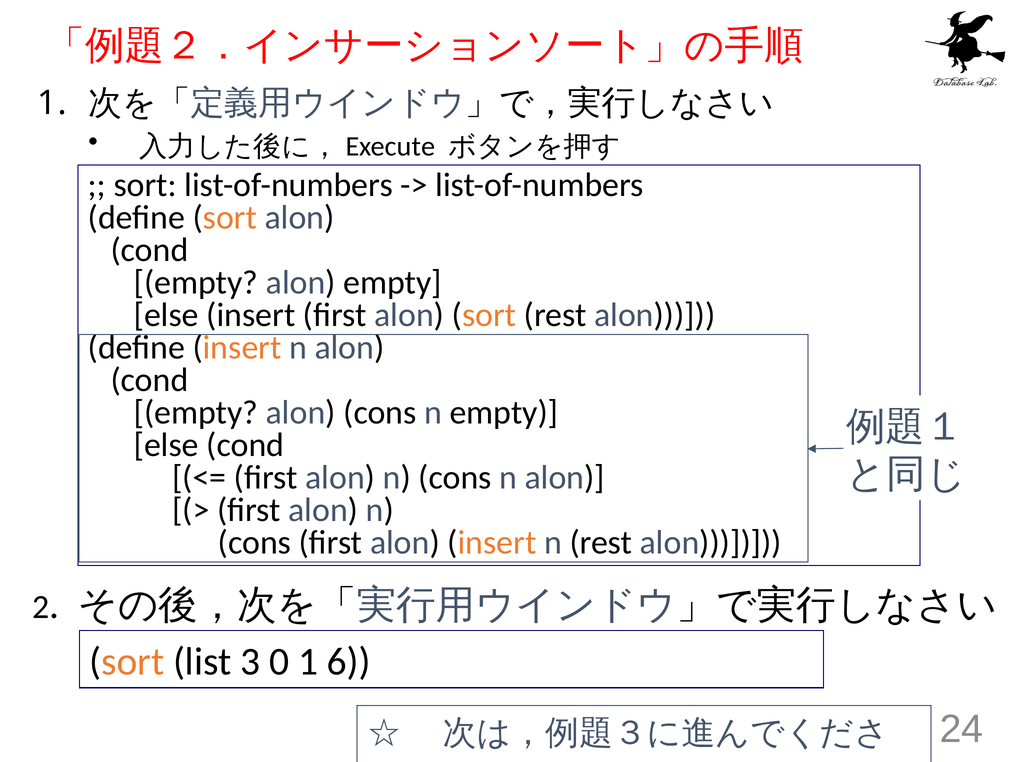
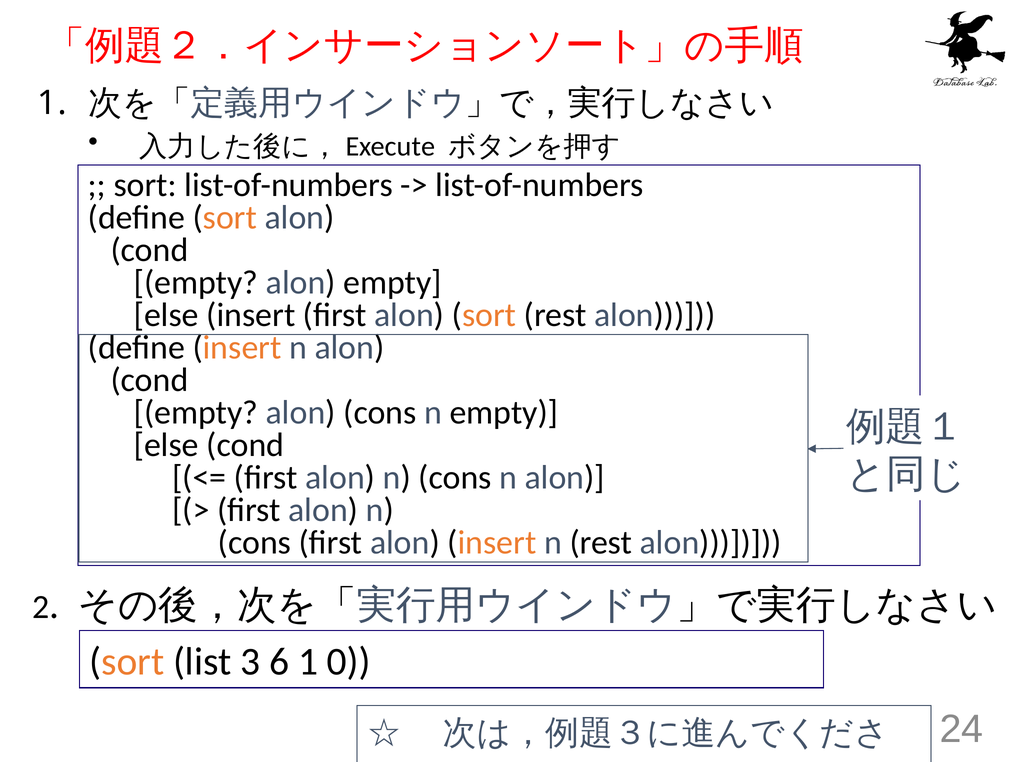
0: 0 -> 6 (279, 662)
6: 6 -> 0 (349, 662)
